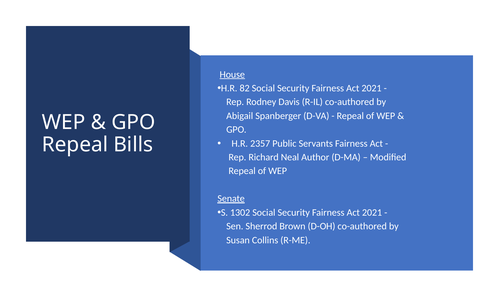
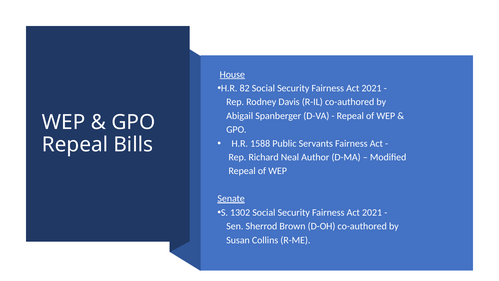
2357: 2357 -> 1588 (260, 143)
